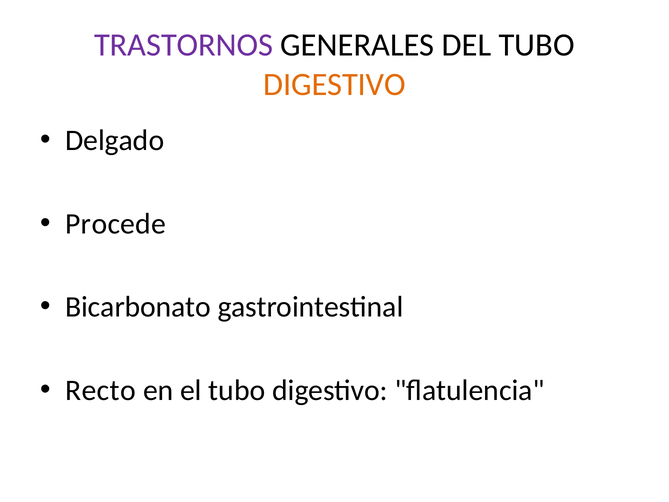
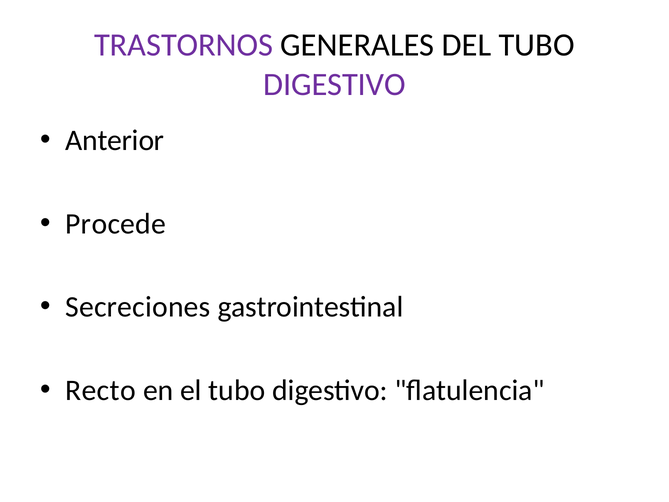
DIGESTIVO colour: orange -> purple (334, 84)
Delgado: Delgado -> Anterior (115, 140)
Bicarbonato: Bicarbonato -> Secreciones (138, 307)
